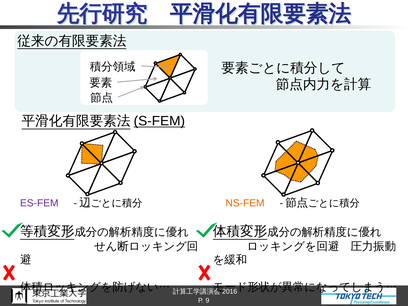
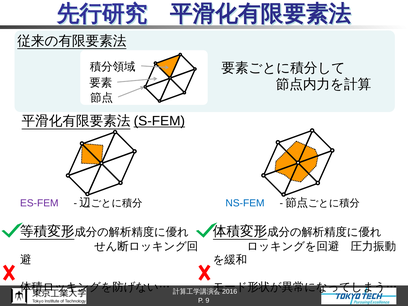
NS-FEM colour: orange -> blue (245, 203)
